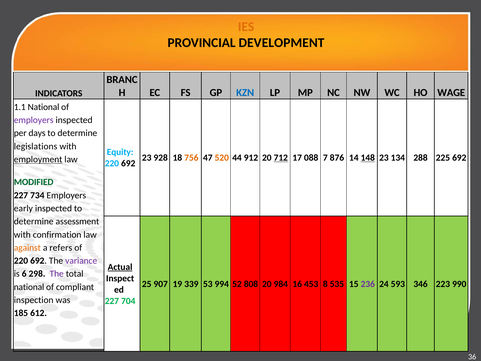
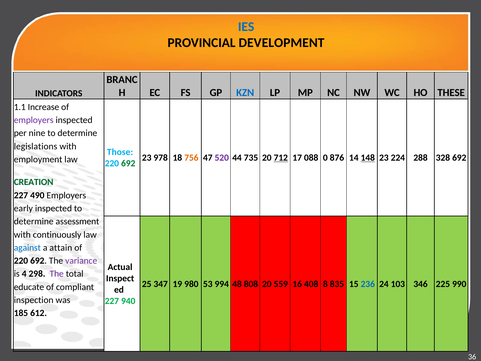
IES colour: orange -> blue (246, 27)
WAGE: WAGE -> THESE (451, 93)
1.1 National: National -> Increase (44, 107)
days: days -> nine (37, 133)
Equity: Equity -> Those (120, 152)
928: 928 -> 978 (161, 158)
520 colour: orange -> purple (222, 158)
912: 912 -> 735 (251, 158)
7: 7 -> 0 (325, 158)
134: 134 -> 224 (398, 158)
225: 225 -> 328 (443, 158)
employment underline: present -> none (38, 159)
692 colour: black -> green (128, 163)
MODIFIED: MODIFIED -> CREATION (34, 182)
734: 734 -> 490 (37, 195)
confirmation: confirmation -> continuously (57, 234)
against colour: orange -> blue (27, 248)
refers: refers -> attain (61, 248)
Actual underline: present -> none (120, 267)
6: 6 -> 4 (24, 274)
907: 907 -> 347 (161, 284)
339: 339 -> 980 (191, 284)
52: 52 -> 48 (237, 284)
984: 984 -> 559 (281, 284)
453: 453 -> 408 (311, 284)
535: 535 -> 835 (337, 284)
236 colour: purple -> blue (368, 284)
593: 593 -> 103 (398, 284)
223: 223 -> 225 (443, 284)
national: national -> educate (29, 287)
704: 704 -> 940 (128, 301)
